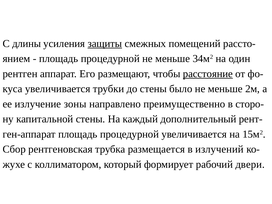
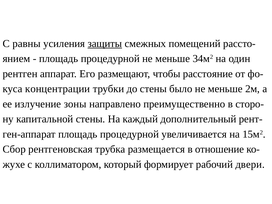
длины: длины -> равны (26, 44)
расстояние underline: present -> none (208, 74)
увеличивается: увеличивается -> концентрации (58, 89)
излучений: излучений -> отношение (220, 149)
